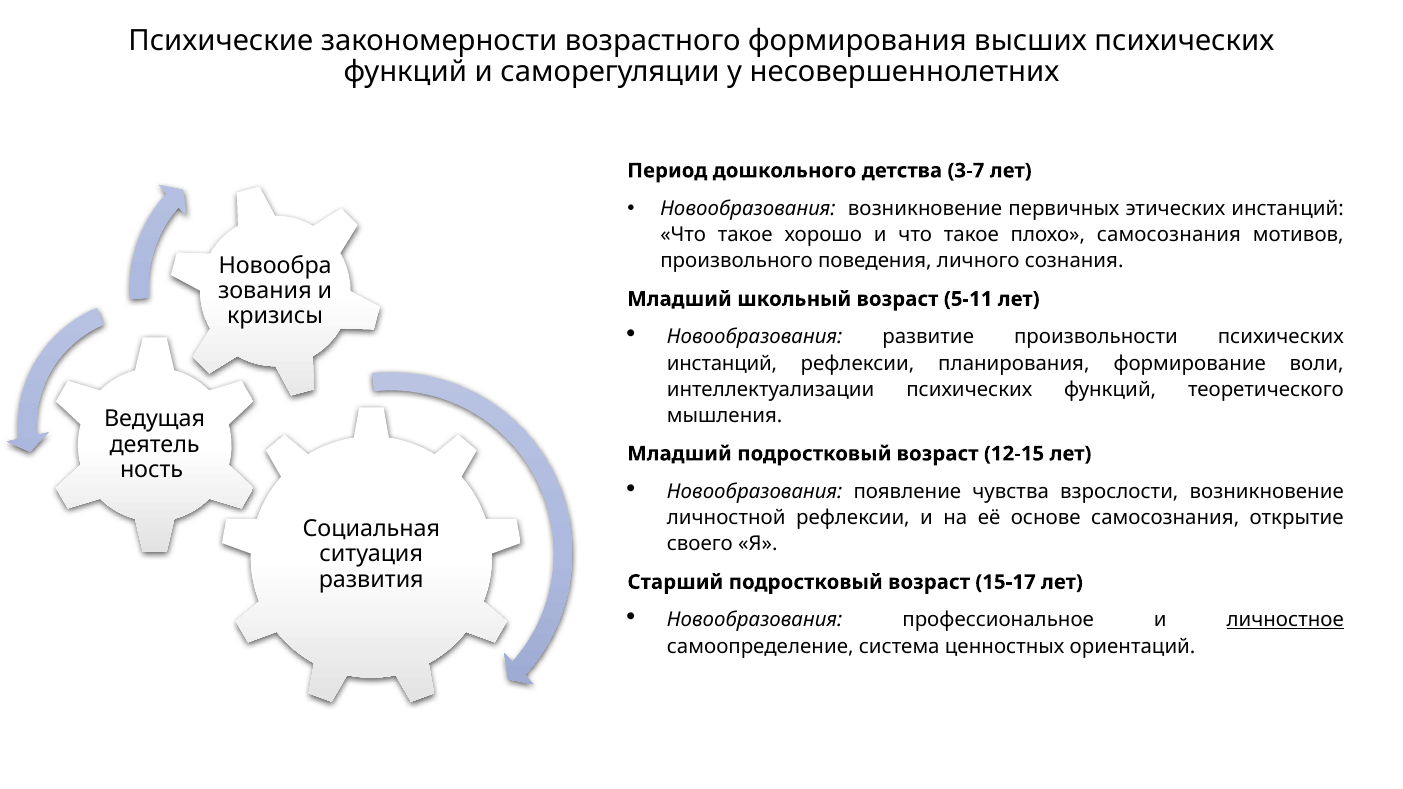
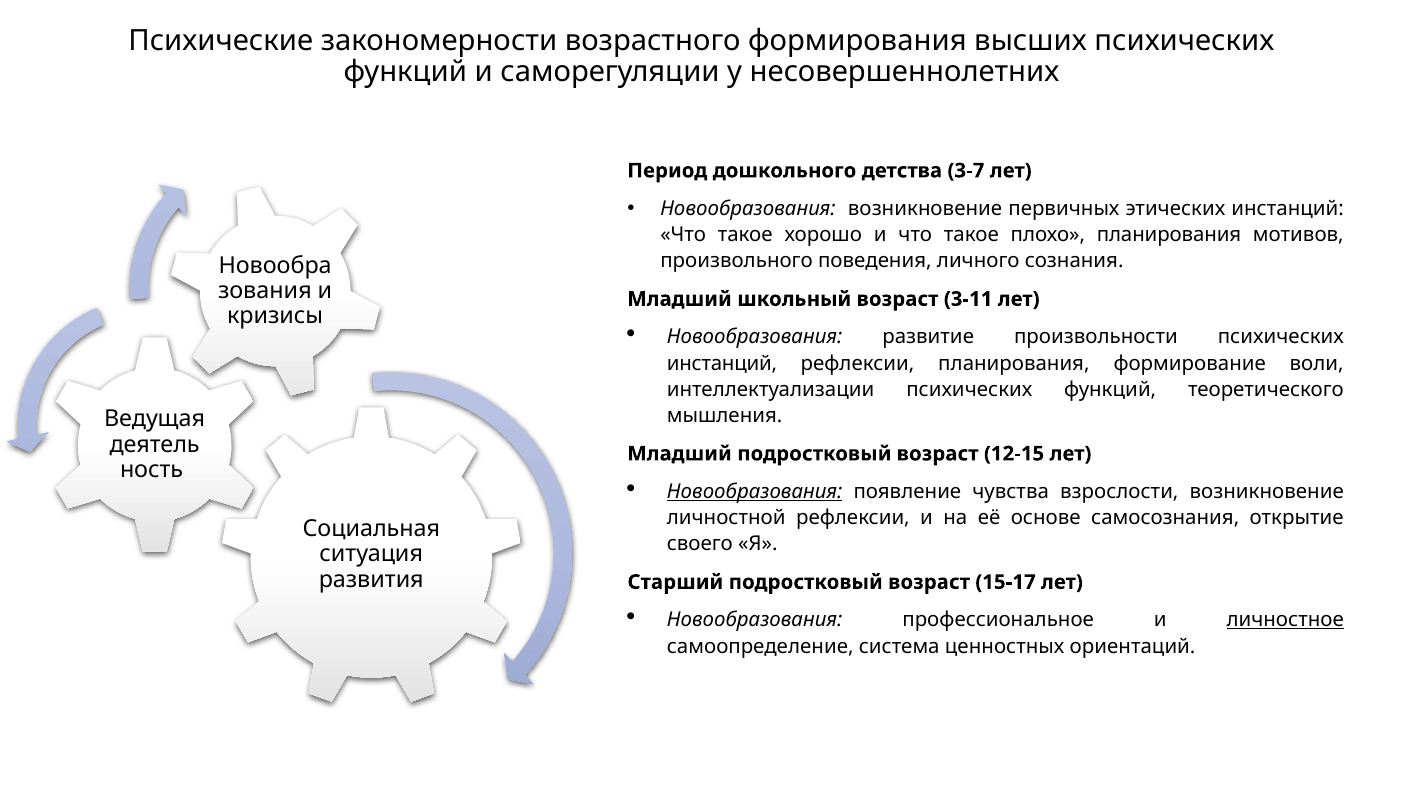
плохо самосознания: самосознания -> планирования (1169, 235)
5-11: 5-11 -> 3-11 (968, 299)
Новообразования underline: none -> present (755, 492)
